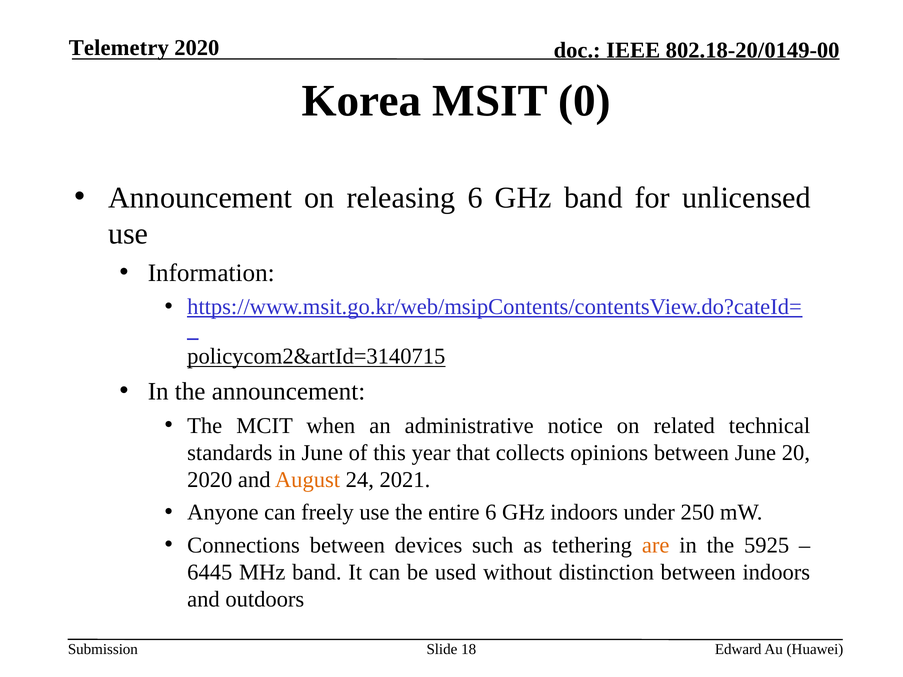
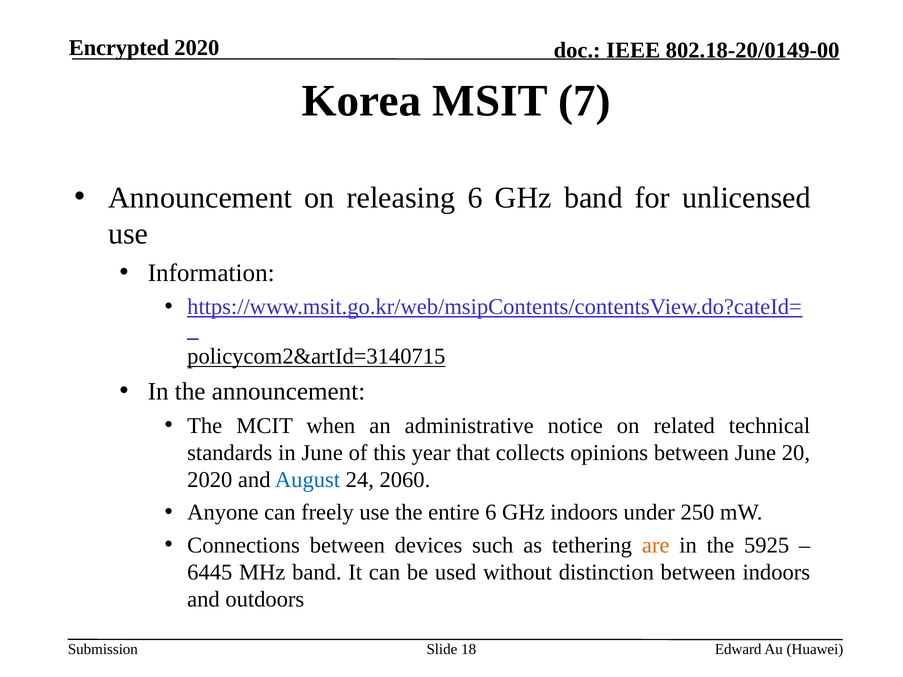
Telemetry: Telemetry -> Encrypted (119, 48)
0: 0 -> 7 (585, 101)
August colour: orange -> blue (308, 480)
2021: 2021 -> 2060 (405, 480)
